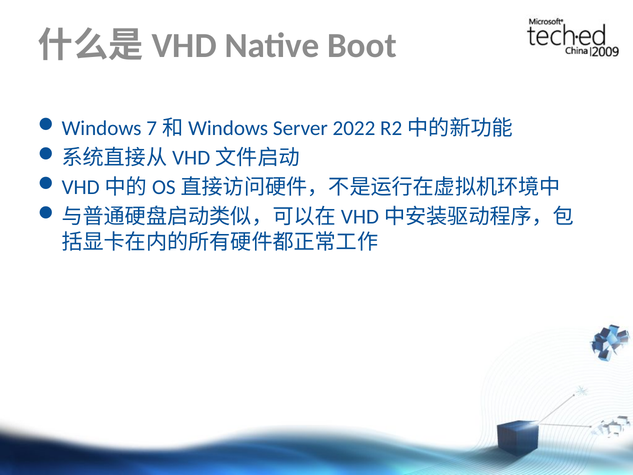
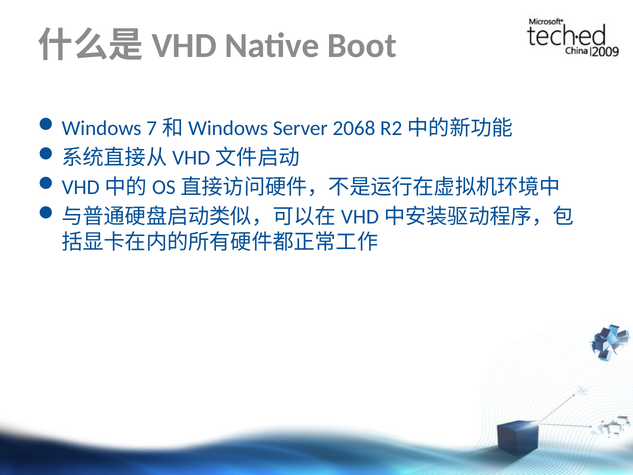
2022: 2022 -> 2068 (354, 128)
